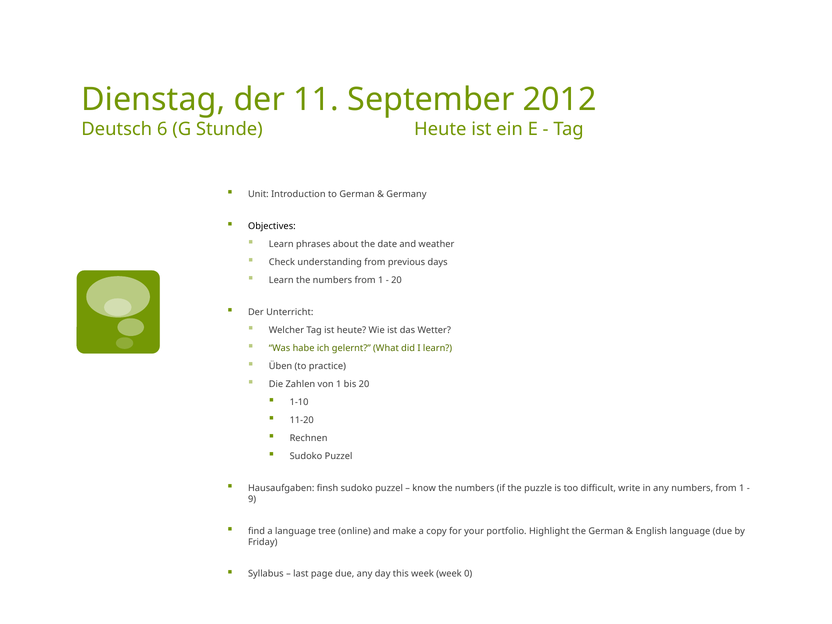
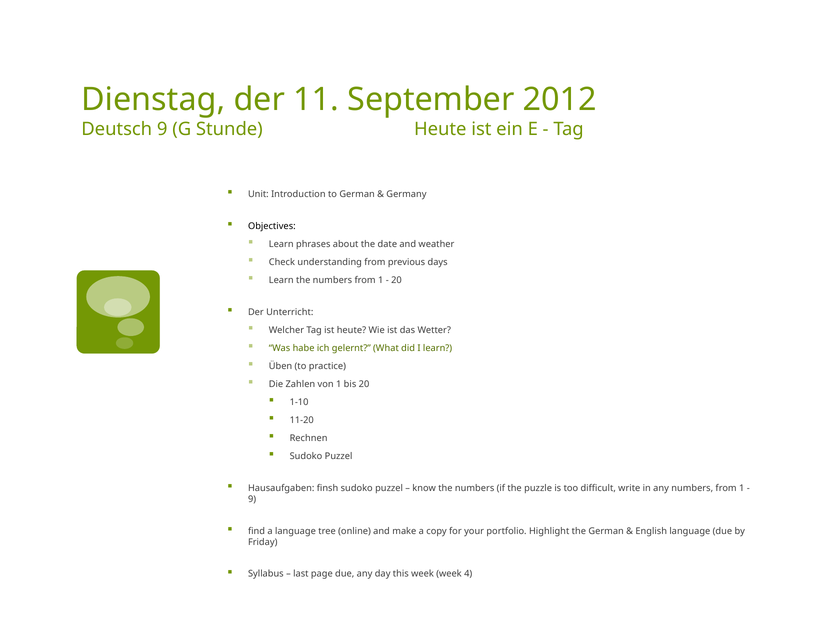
Deutsch 6: 6 -> 9 (162, 129)
0: 0 -> 4 (468, 574)
